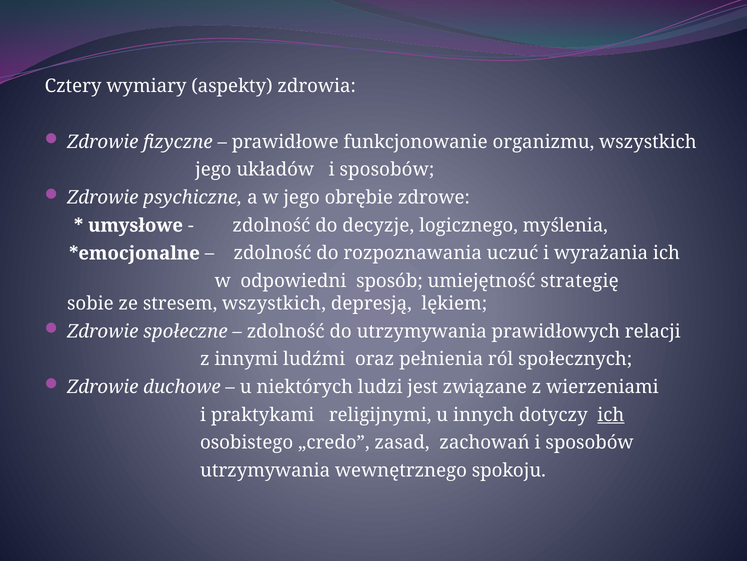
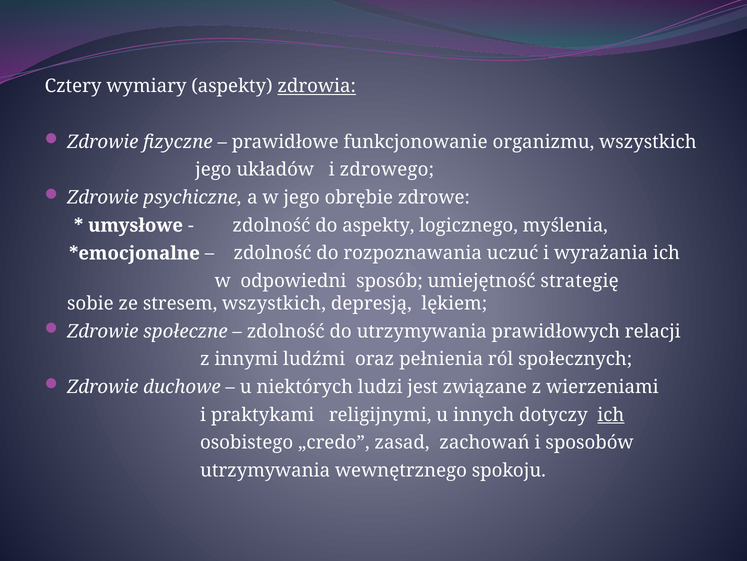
zdrowia underline: none -> present (317, 86)
układów i sposobów: sposobów -> zdrowego (387, 170)
do decyzje: decyzje -> aspekty (378, 225)
